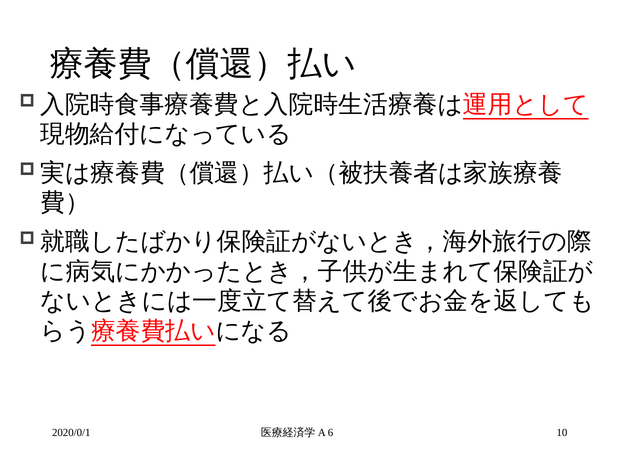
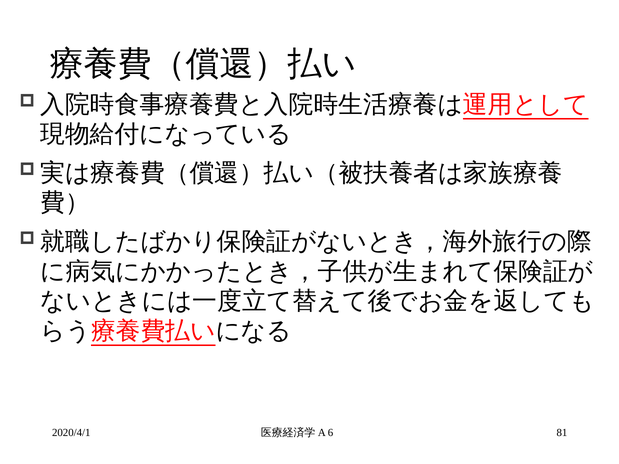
2020/0/1: 2020/0/1 -> 2020/4/1 (71, 433)
10: 10 -> 81 (562, 433)
